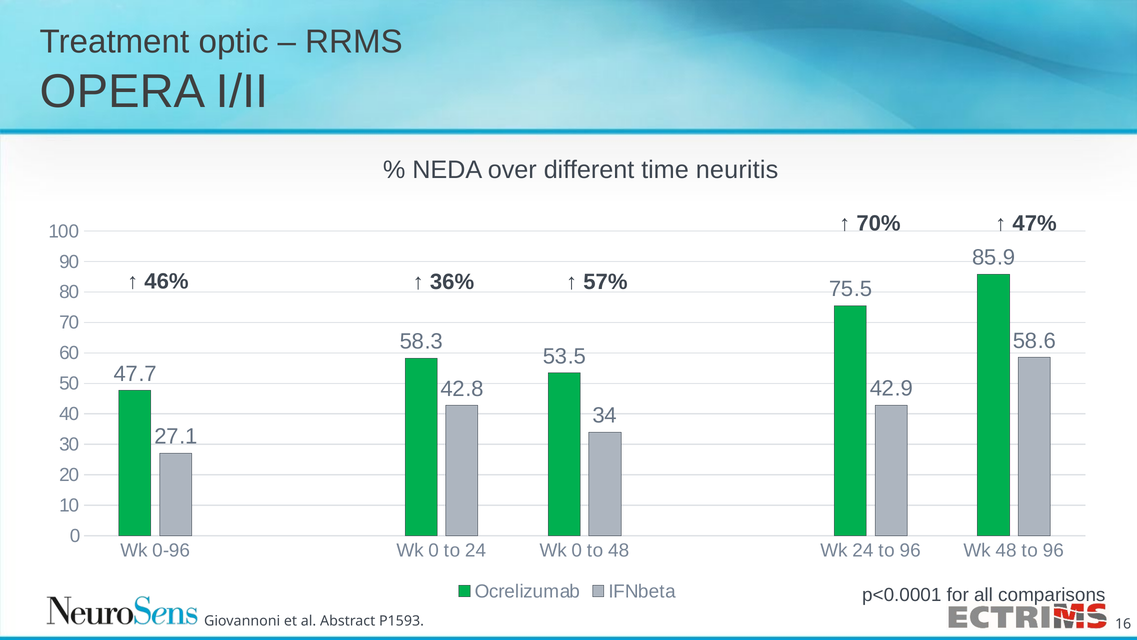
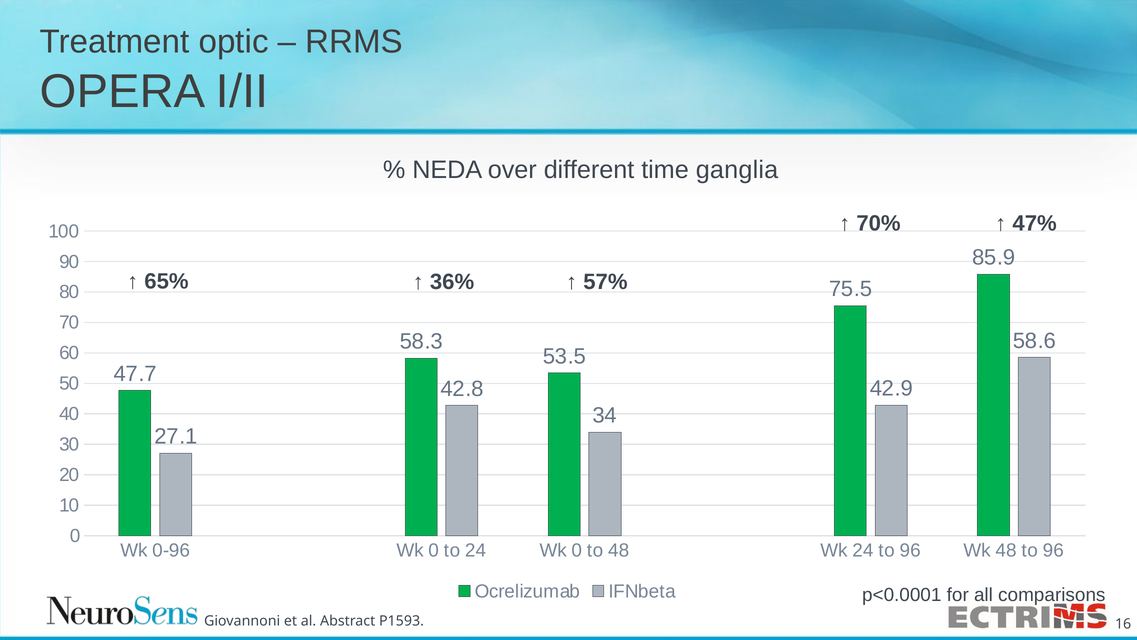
neuritis: neuritis -> ganglia (737, 170)
46%: 46% -> 65% (166, 281)
